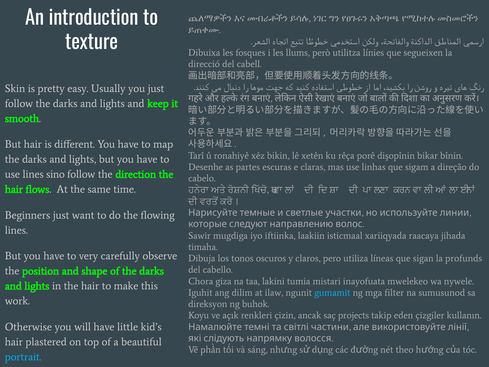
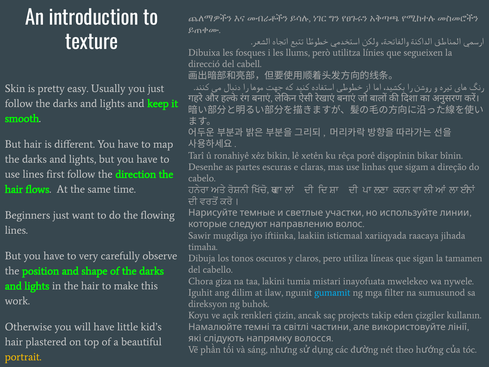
sino: sino -> first (55, 174)
profunds: profunds -> tamamen (464, 258)
portrait colour: light blue -> yellow (23, 357)
